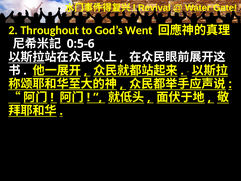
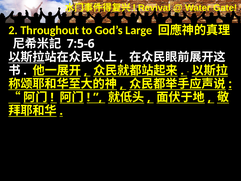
Went: Went -> Large (139, 30)
0:5-6: 0:5-6 -> 7:5-6 (81, 44)
